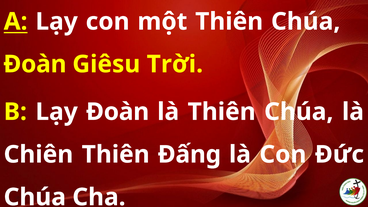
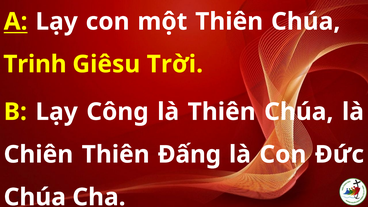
Đoàn: Đoàn -> Trinh (35, 64)
Lạy Đoàn: Đoàn -> Công (118, 112)
